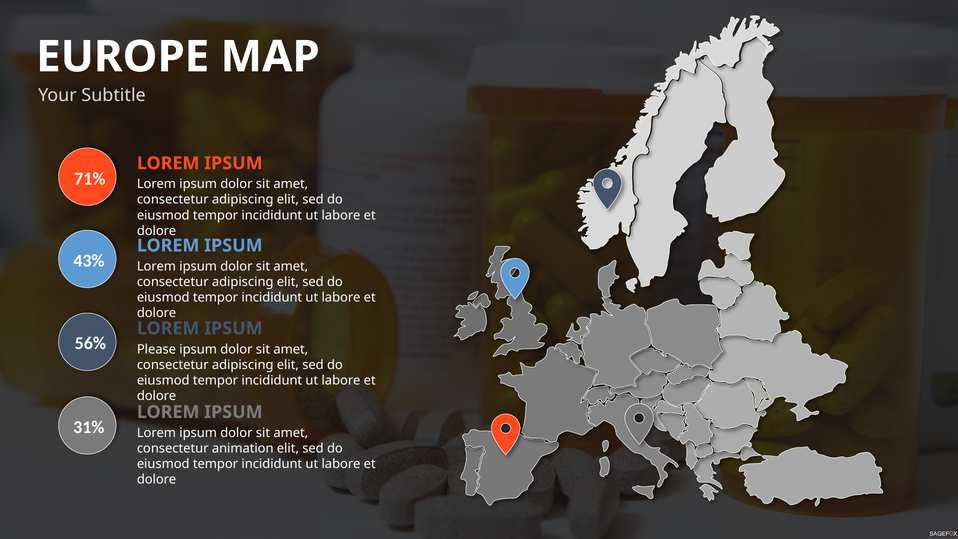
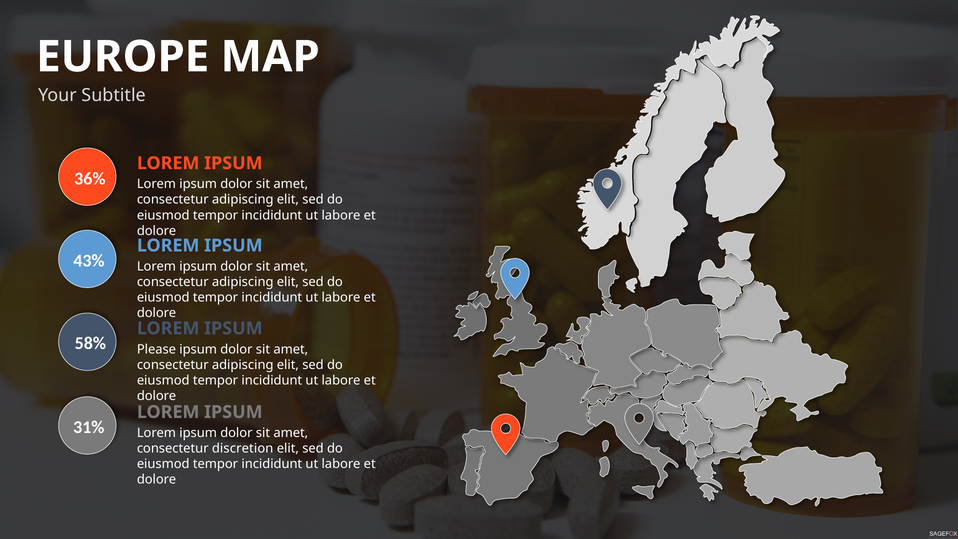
71%: 71% -> 36% (90, 179)
56%: 56% -> 58% (90, 343)
animation: animation -> discretion (243, 448)
